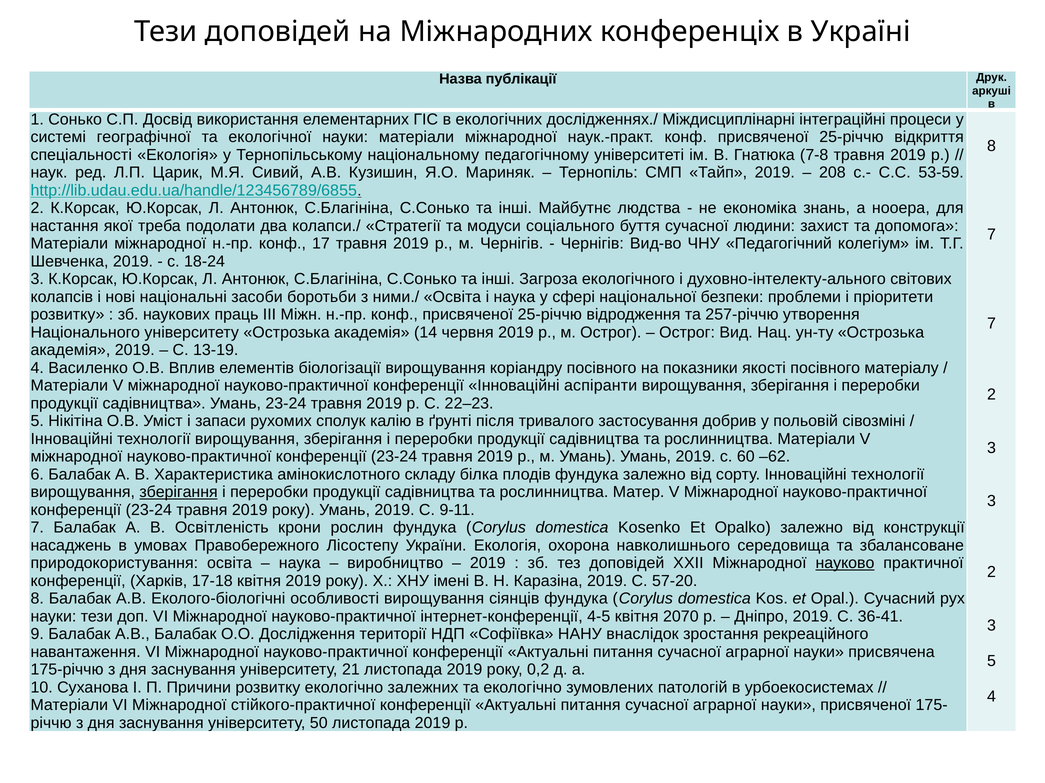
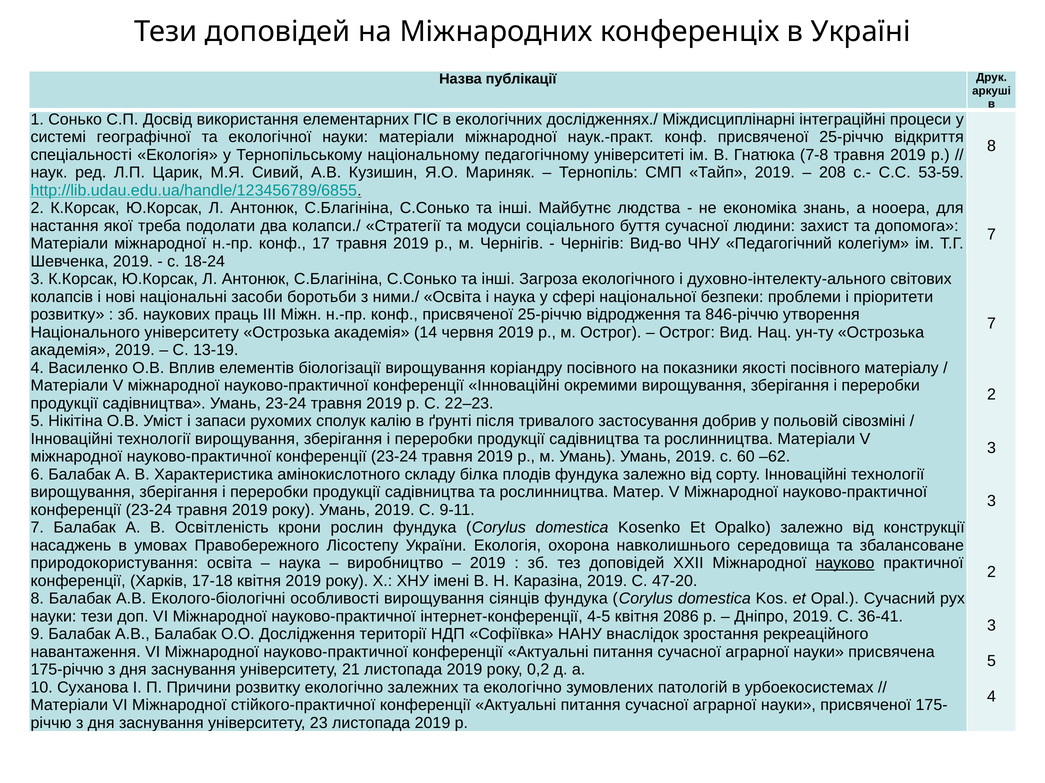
257-річчю: 257-річчю -> 846-річчю (742, 315)
аспіранти: аспіранти -> окремими (601, 386)
зберігання underline: present -> none (179, 493)
57‑20: 57‑20 -> 47‑20 (675, 581)
2070: 2070 -> 2086 (681, 617)
50: 50 -> 23 (319, 724)
